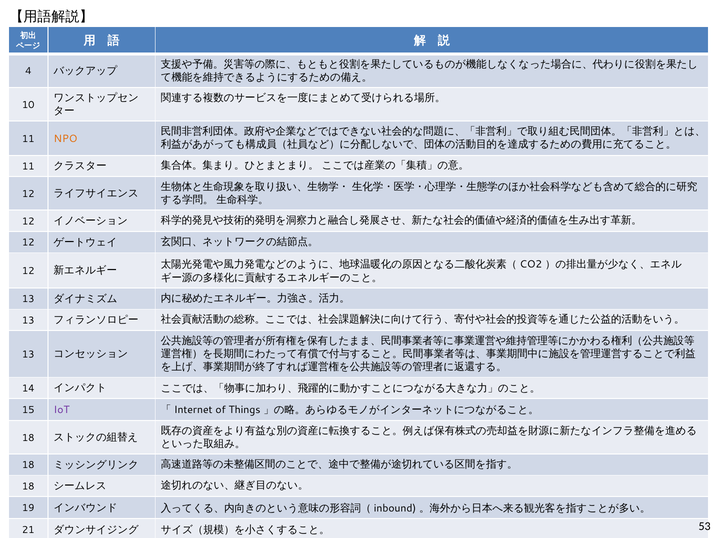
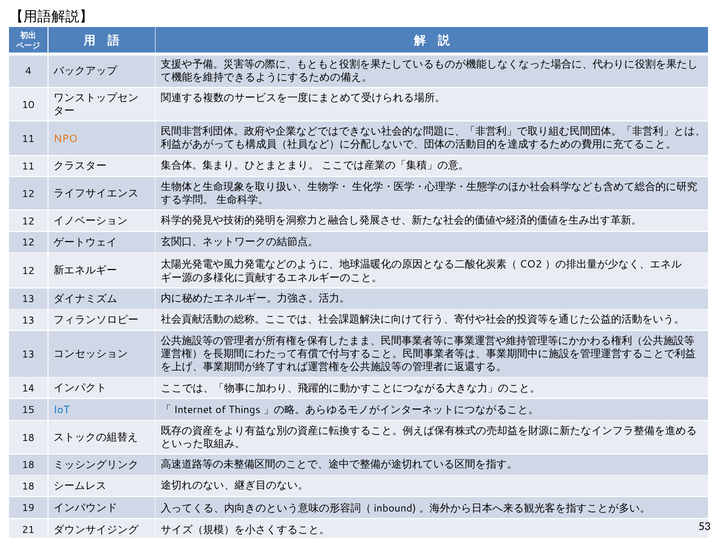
IoT colour: purple -> blue (62, 410)
